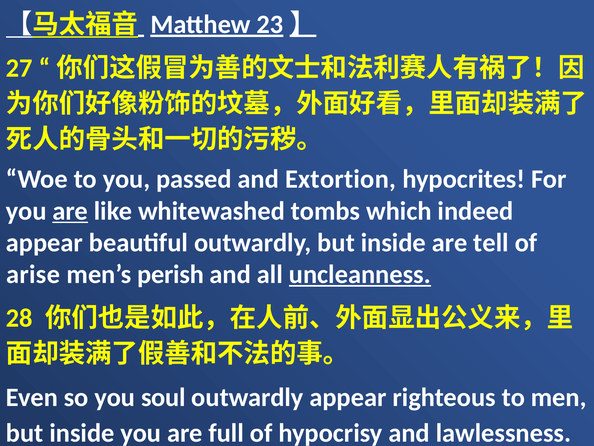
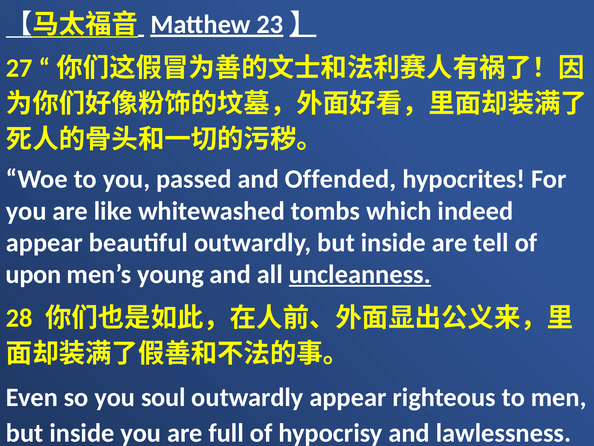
Extortion: Extortion -> Offended (341, 179)
are underline: present -> none (70, 211)
arise: arise -> upon (33, 274)
perish: perish -> young (171, 274)
